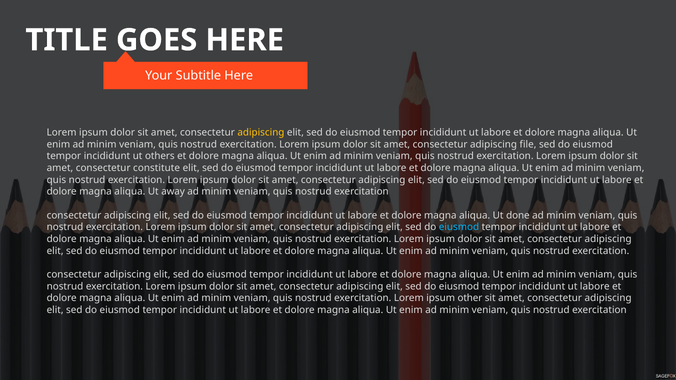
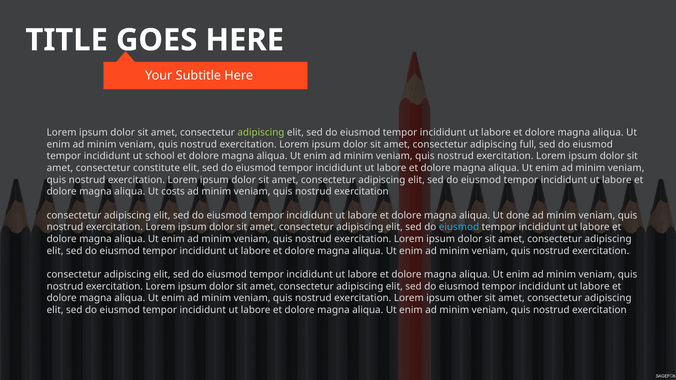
adipiscing colour: yellow -> light green (261, 133)
file: file -> full (528, 144)
others: others -> school (160, 156)
away: away -> costs (173, 192)
